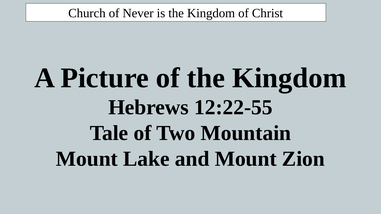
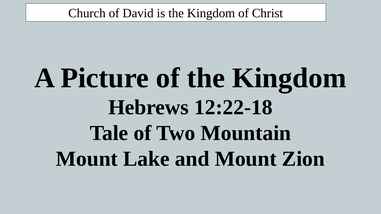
Never: Never -> David (138, 13)
12:22-55: 12:22-55 -> 12:22-18 (233, 107)
